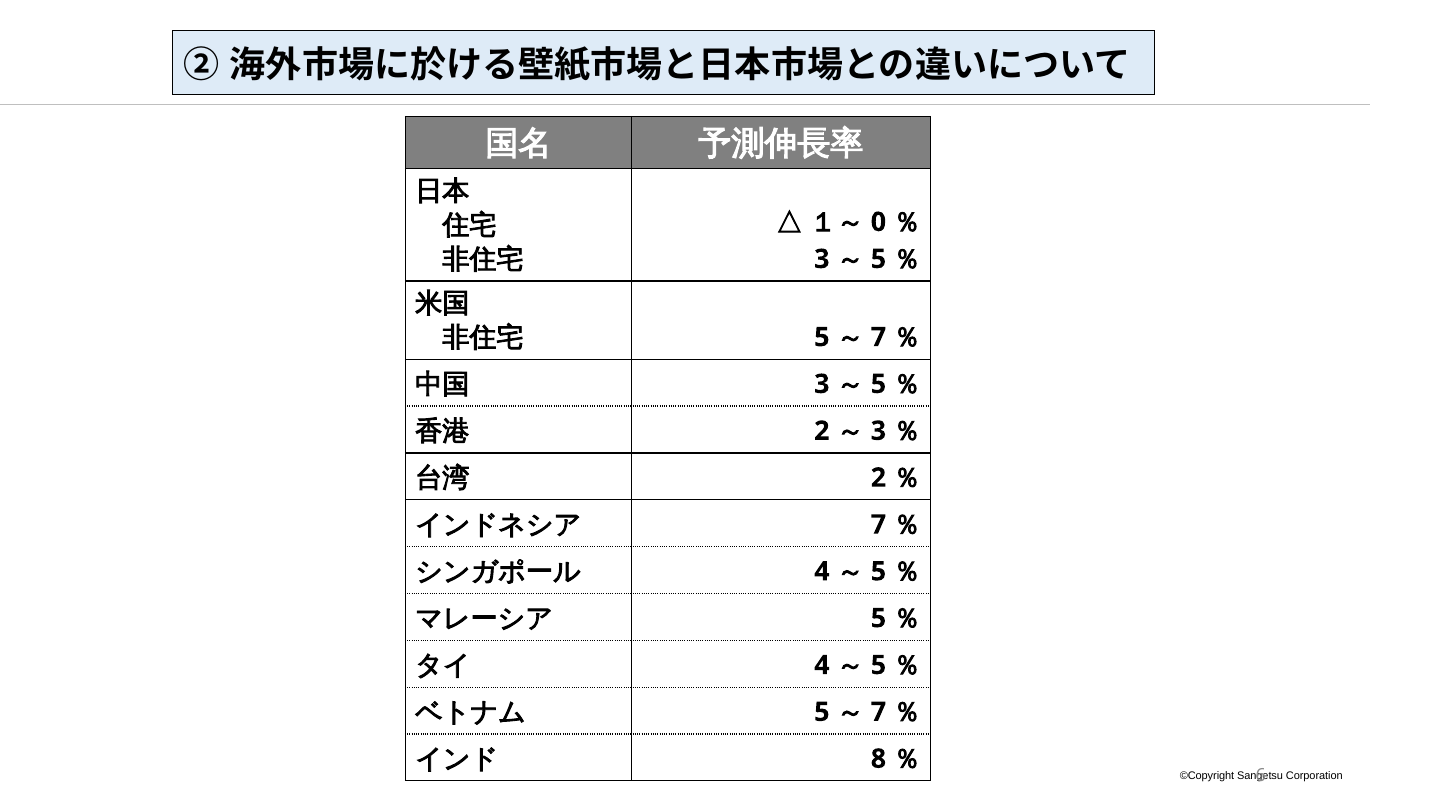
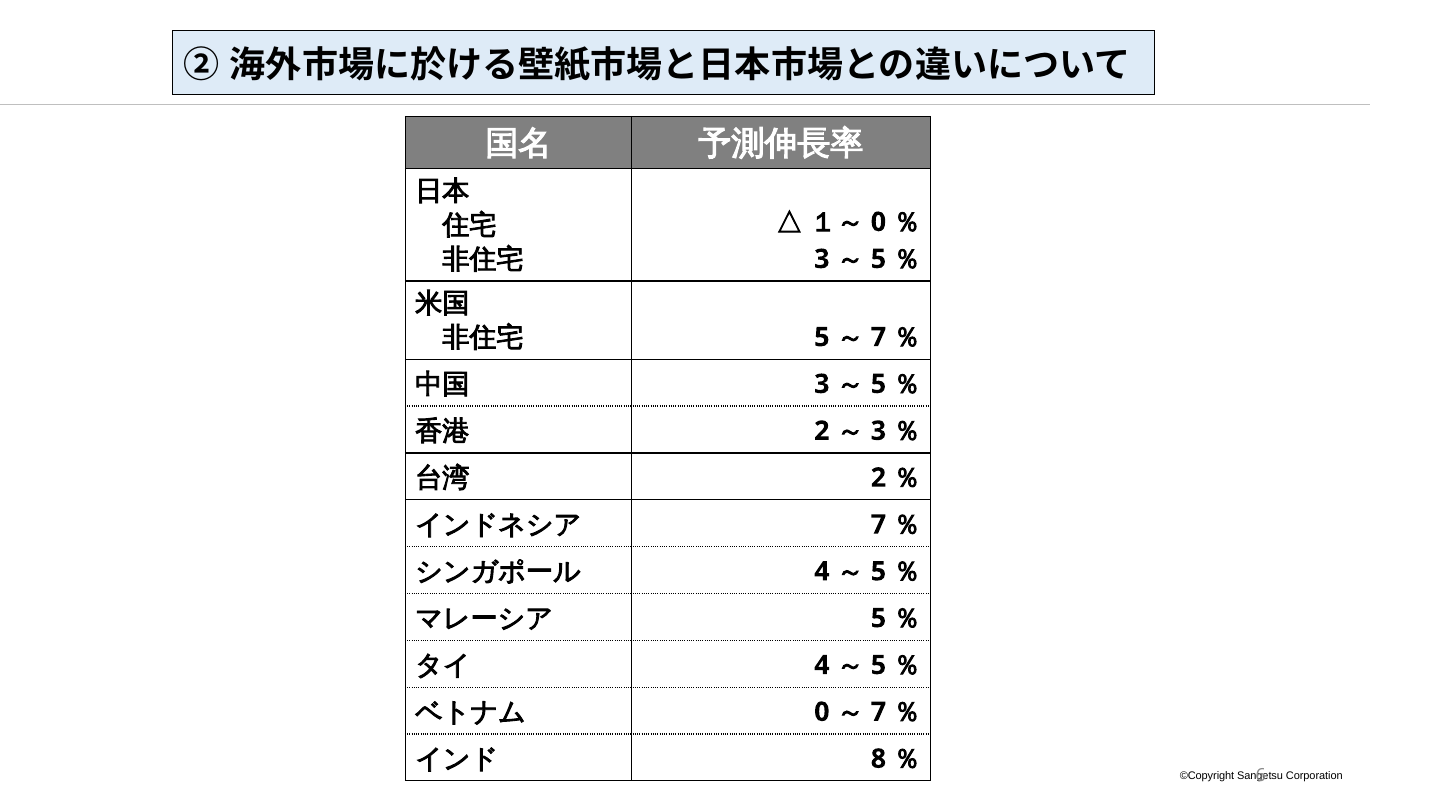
5: 5 -> 0 (822, 712)
